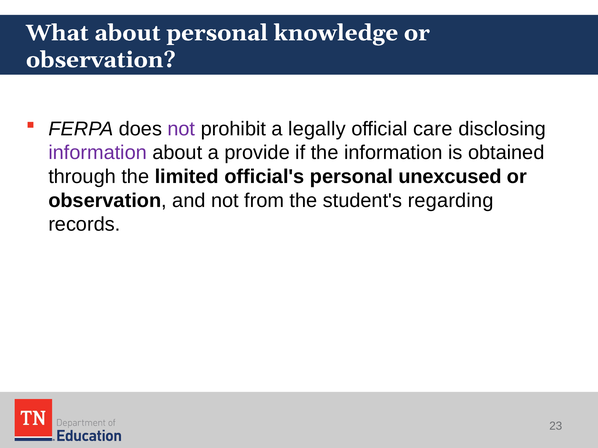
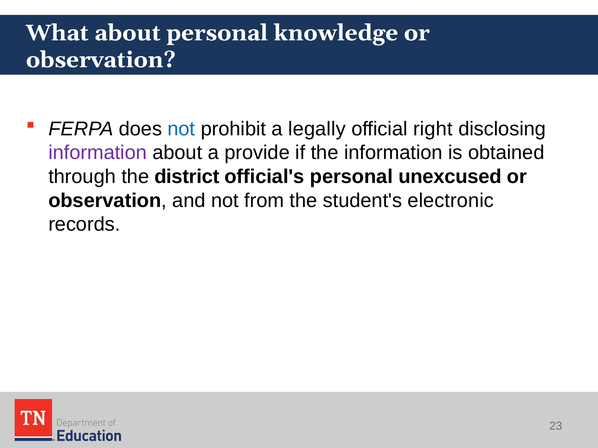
not colour: purple -> blue (181, 129)
care: care -> right (433, 129)
limited: limited -> district (187, 177)
regarding: regarding -> electronic (451, 201)
